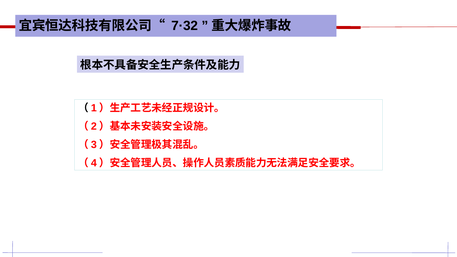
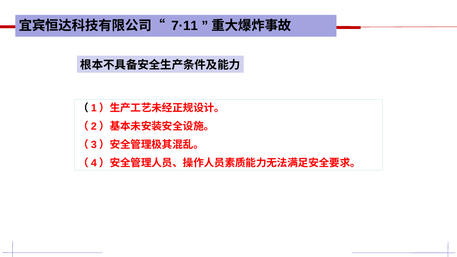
7·32: 7·32 -> 7·11 (185, 26)
